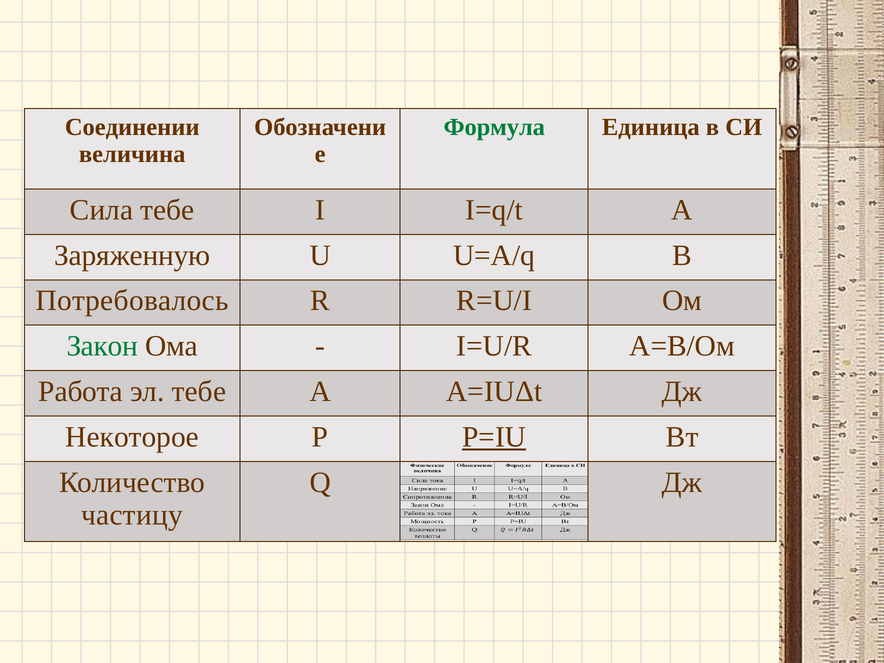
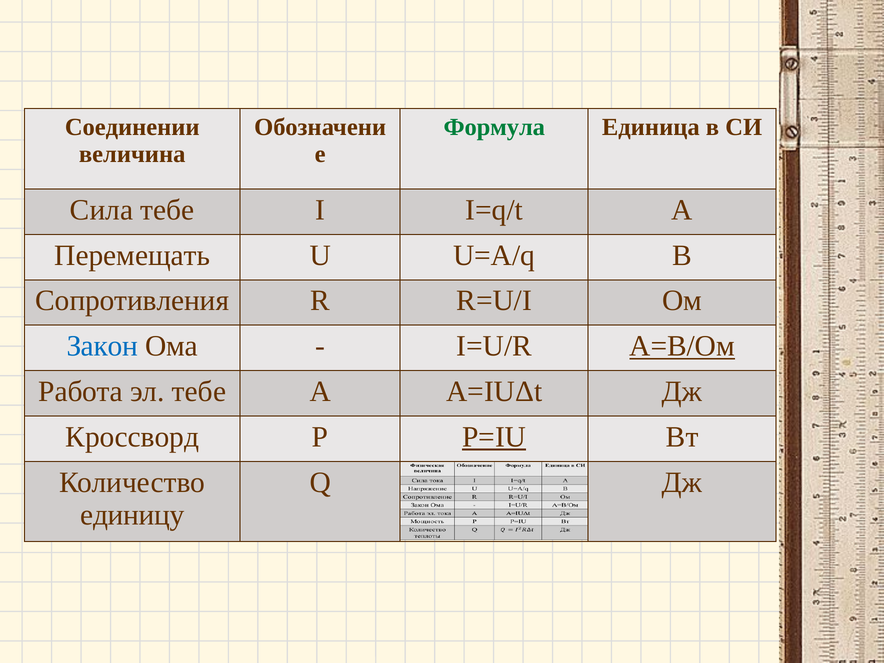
Заряженную: Заряженную -> Перемещать (132, 255)
Потребовалось: Потребовалось -> Сопротивления (132, 301)
Закон colour: green -> blue (102, 346)
А=В/Ом underline: none -> present (682, 346)
Некоторое: Некоторое -> Кроссворд (132, 437)
частицу: частицу -> единицу (132, 515)
